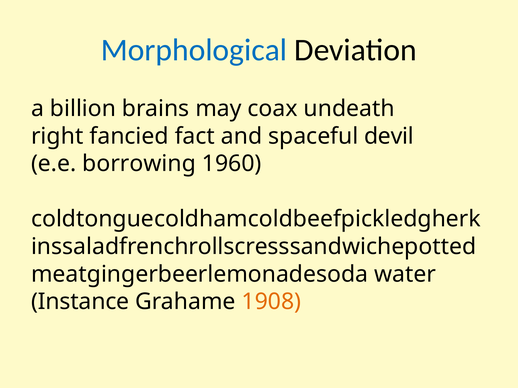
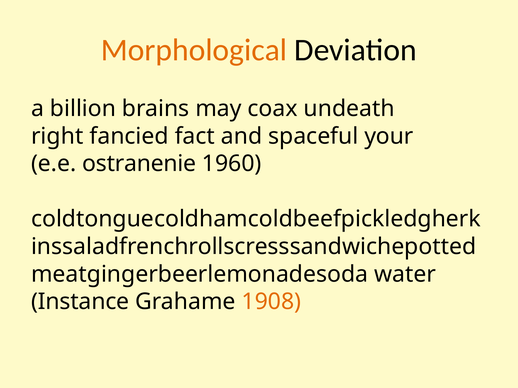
Morphological colour: blue -> orange (194, 50)
devil: devil -> your (389, 136)
borrowing: borrowing -> ostranenie (139, 164)
